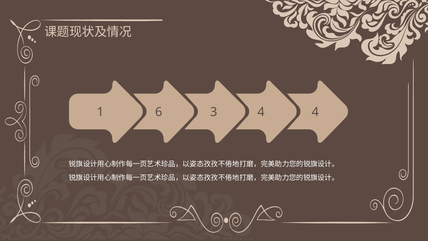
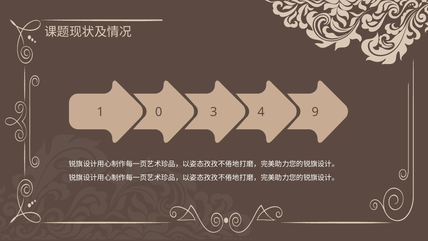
6: 6 -> 0 (159, 112)
4 4: 4 -> 9 (315, 112)
